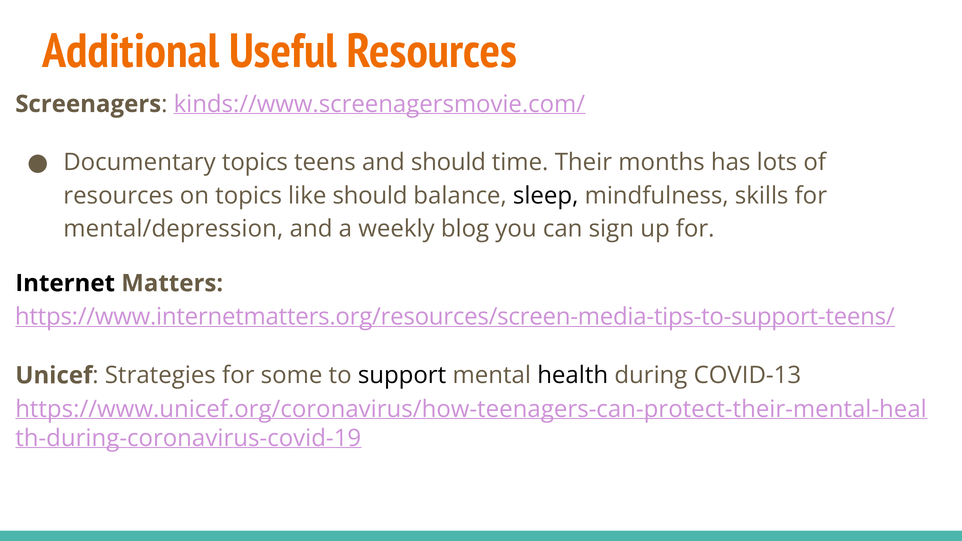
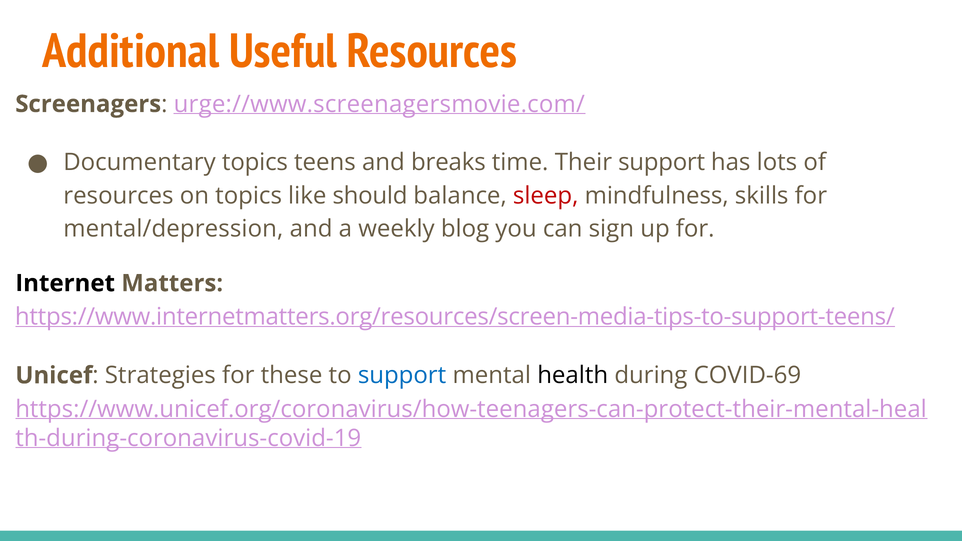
kinds://www.screenagersmovie.com/: kinds://www.screenagersmovie.com/ -> urge://www.screenagersmovie.com/ (379, 104)
and should: should -> breaks (448, 162)
Their months: months -> support (662, 162)
sleep colour: black -> red (546, 196)
some: some -> these (292, 376)
support colour: black -> blue (402, 376)
COVID-13: COVID-13 -> COVID-69 (747, 376)
